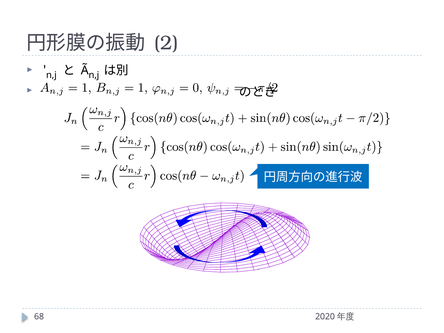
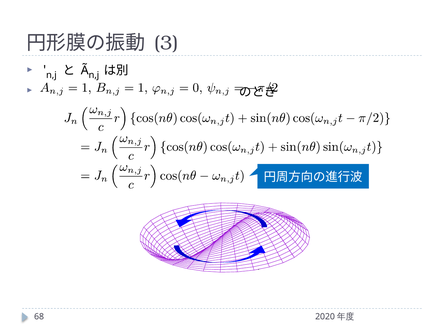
2: 2 -> 3 (166, 43)
